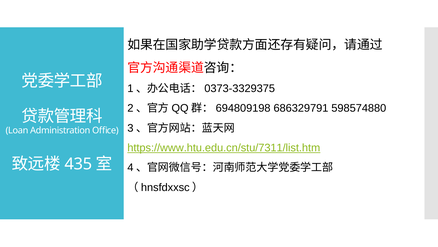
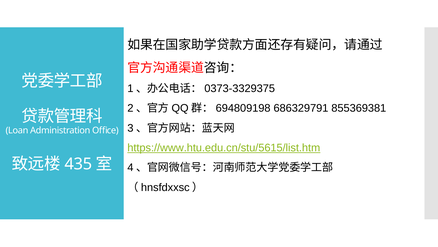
598574880: 598574880 -> 855369381 (359, 108)
https://www.htu.edu.cn/stu/7311/list.htm: https://www.htu.edu.cn/stu/7311/list.htm -> https://www.htu.edu.cn/stu/5615/list.htm (224, 148)
